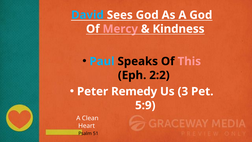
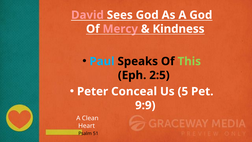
David colour: light blue -> pink (87, 15)
This colour: pink -> light green (189, 61)
2:2: 2:2 -> 2:5 (159, 75)
Remedy: Remedy -> Conceal (134, 91)
3: 3 -> 5 (183, 91)
5:9: 5:9 -> 9:9 (145, 105)
